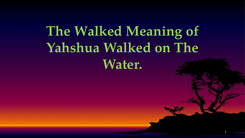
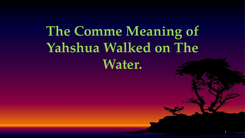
The Walked: Walked -> Comme (98, 31)
